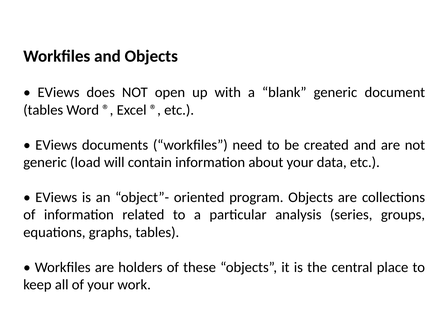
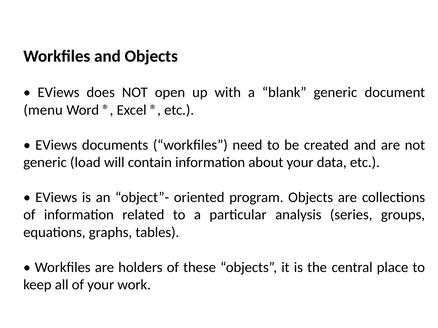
tables: tables -> menu (43, 110)
